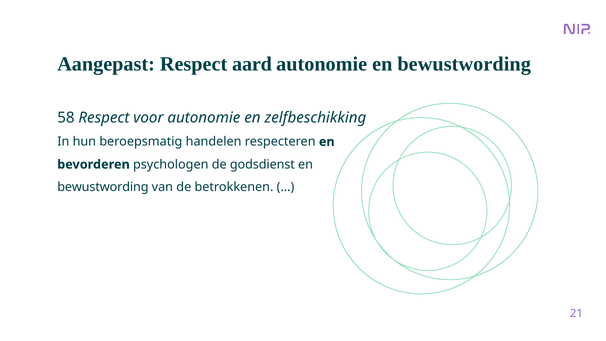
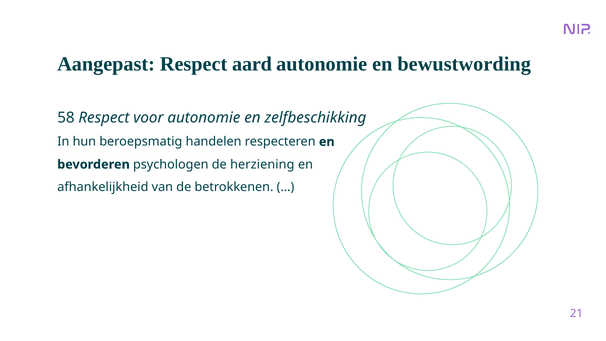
godsdienst: godsdienst -> herziening (262, 164)
bewustwording: bewustwording -> afhankelijkheid (103, 187)
